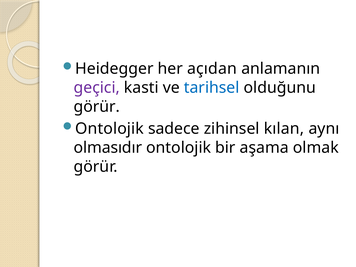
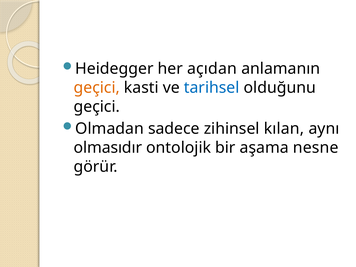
geçici colour: purple -> orange (97, 88)
görür: görür -> geçici (97, 107)
Ontolojik: Ontolojik -> Olmadan (110, 129)
olmak: olmak -> nesne (316, 148)
